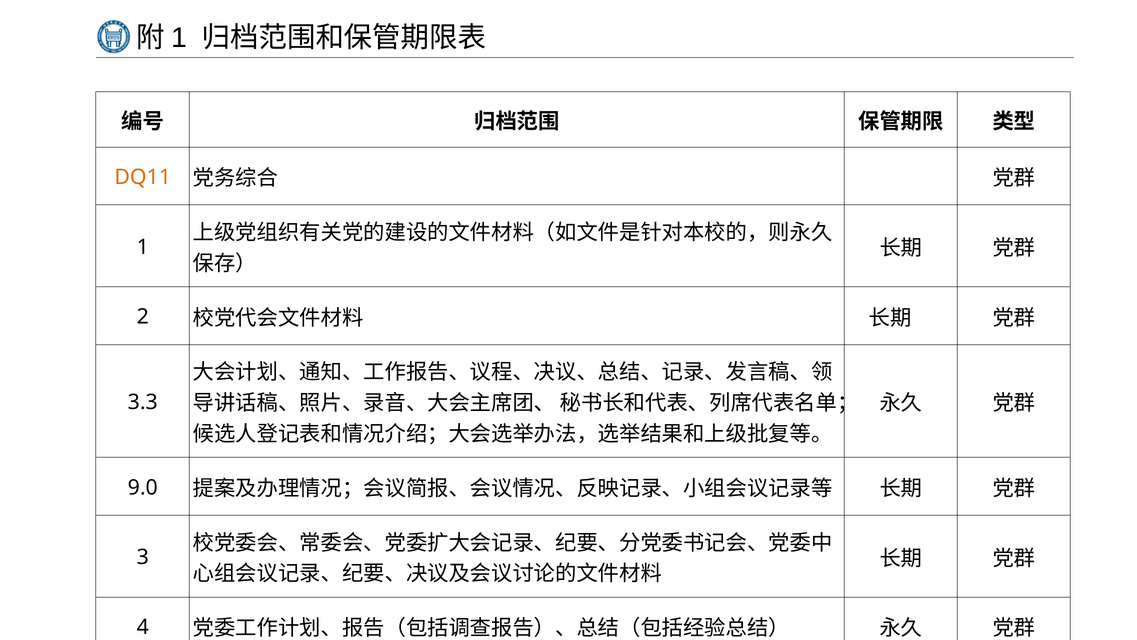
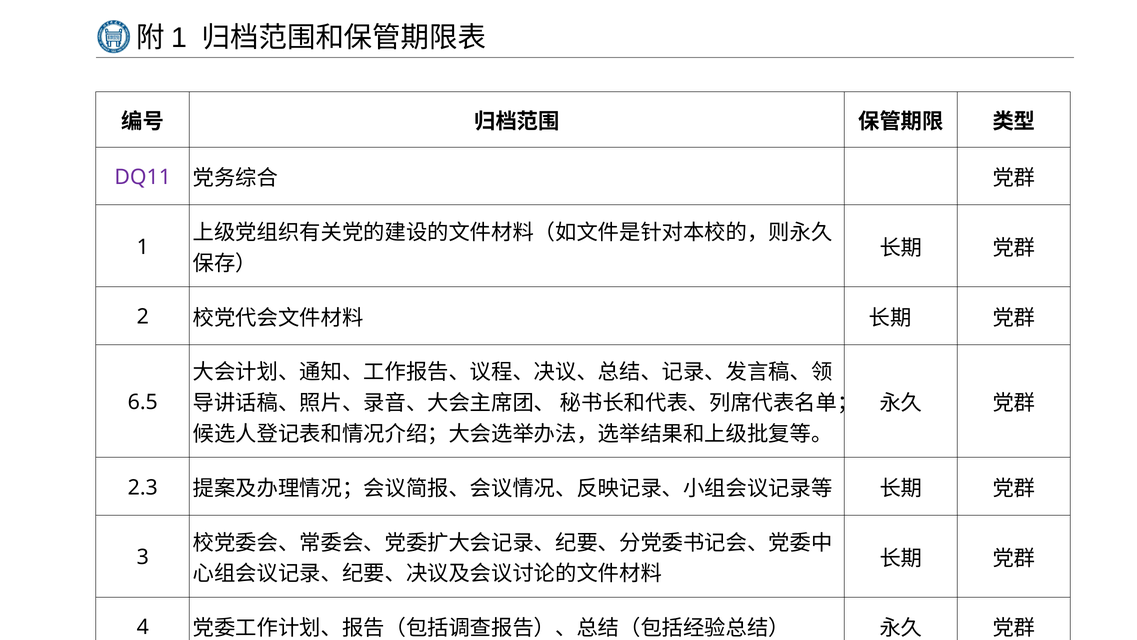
DQ11 colour: orange -> purple (143, 177)
3.3: 3.3 -> 6.5 (143, 402)
9.0: 9.0 -> 2.3 (143, 487)
